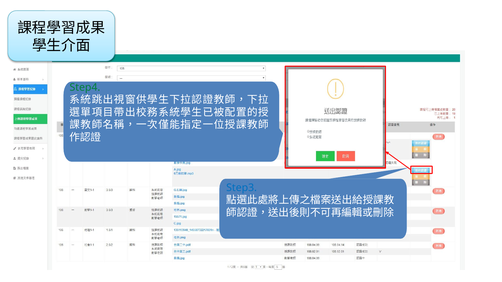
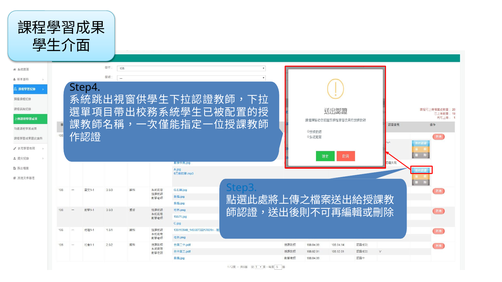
Step4 colour: green -> black (85, 87)
